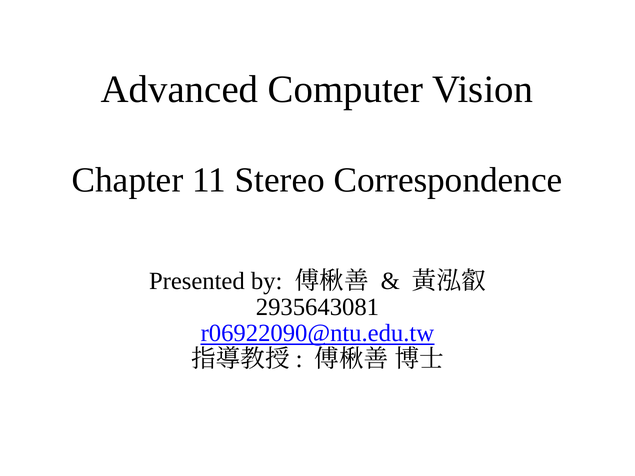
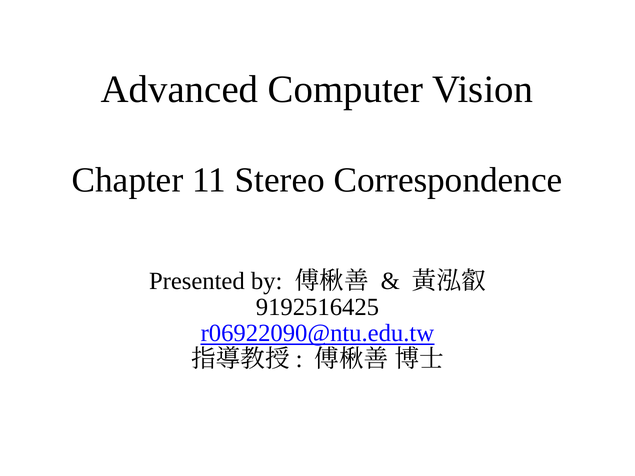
2935643081: 2935643081 -> 9192516425 (317, 307)
